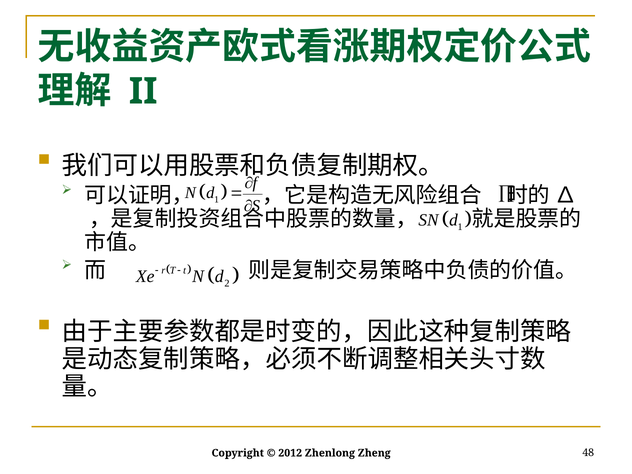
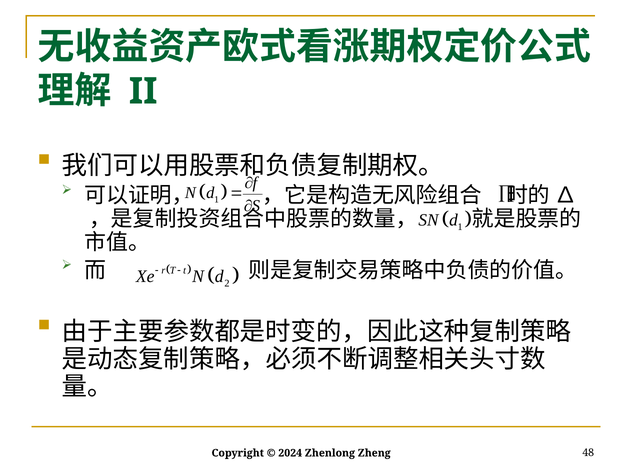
2012: 2012 -> 2024 (290, 453)
